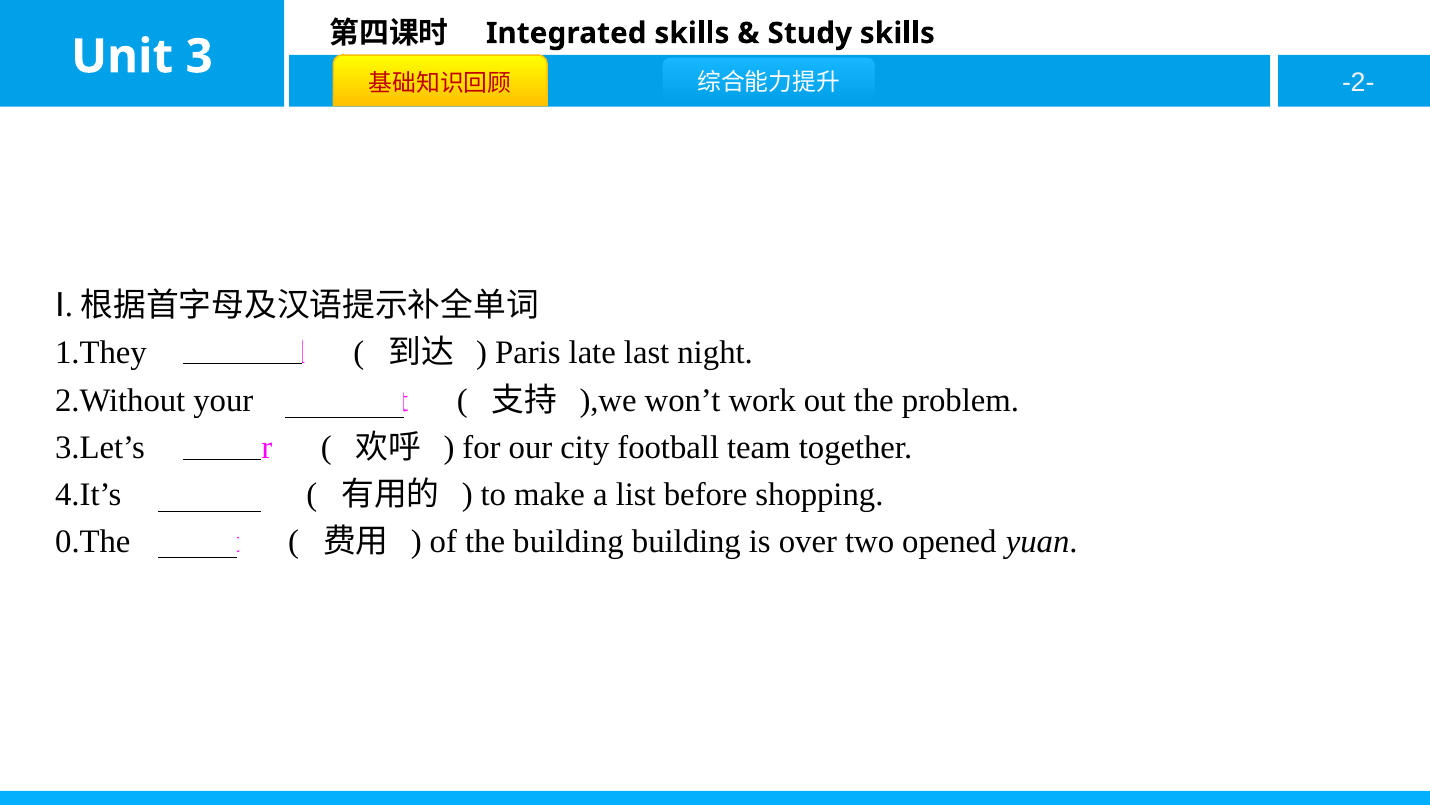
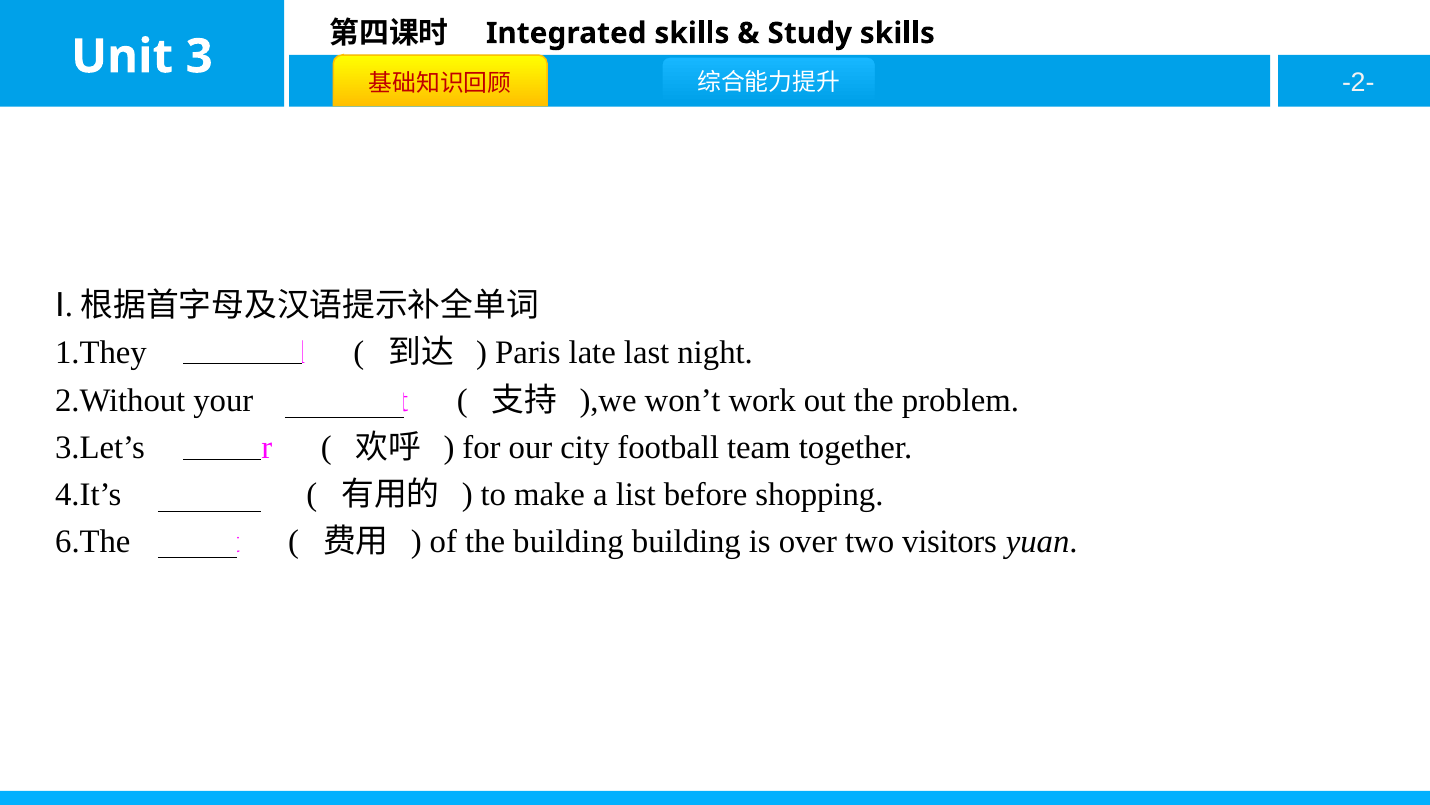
0.The: 0.The -> 6.The (93, 541)
opened: opened -> visitors (950, 541)
